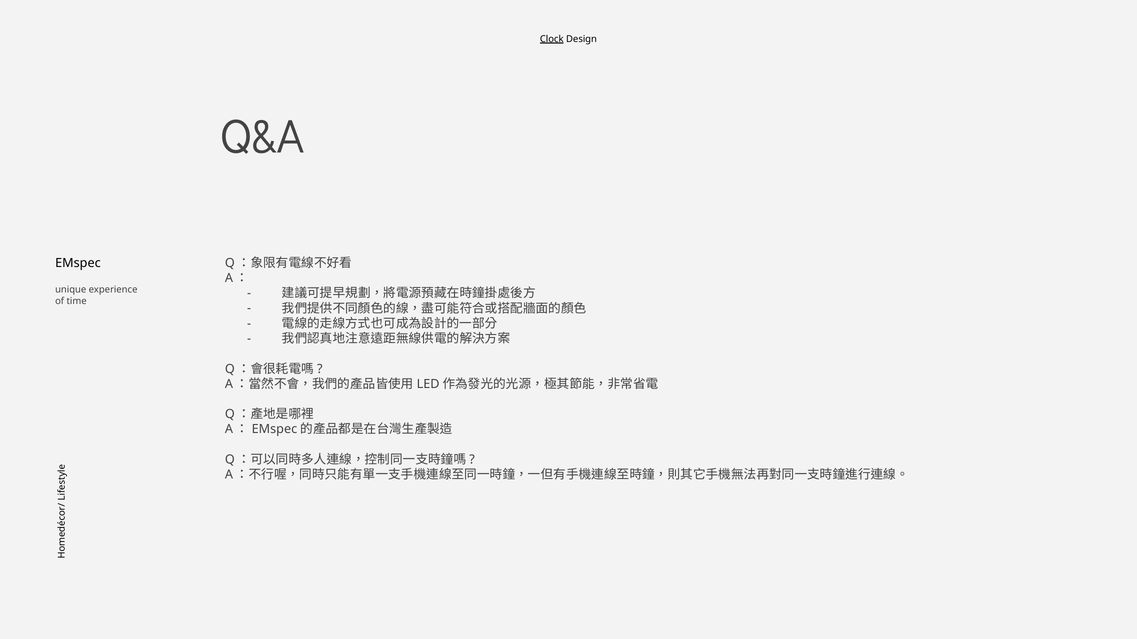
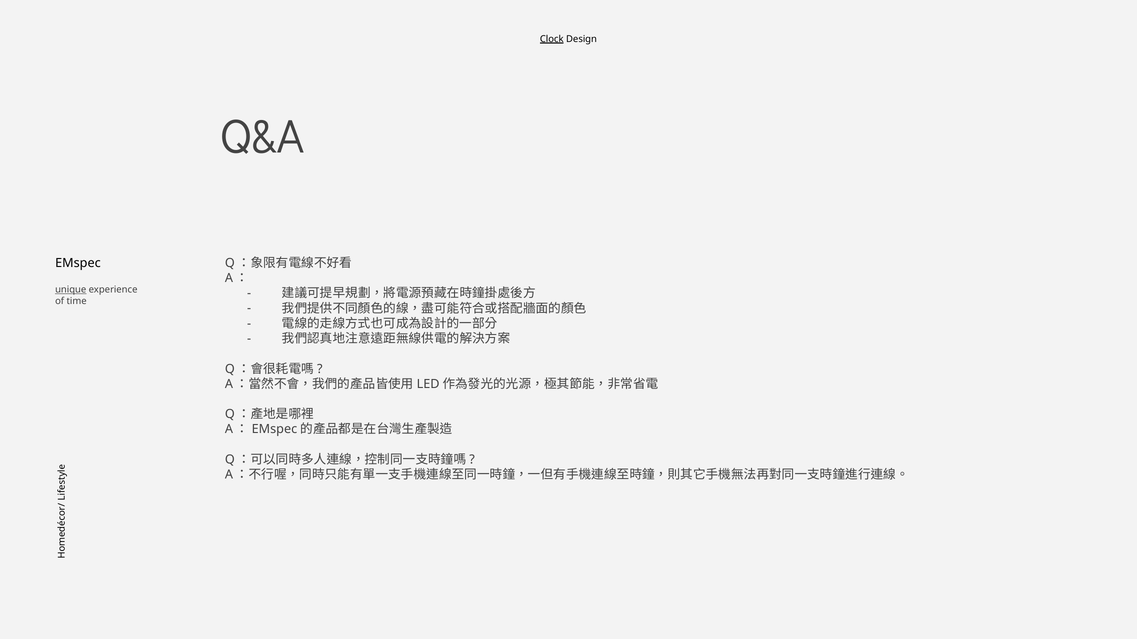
unique underline: none -> present (71, 290)
